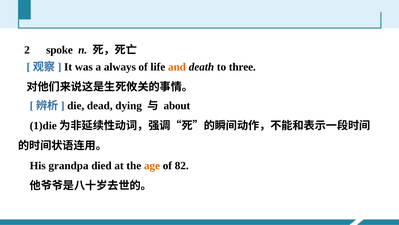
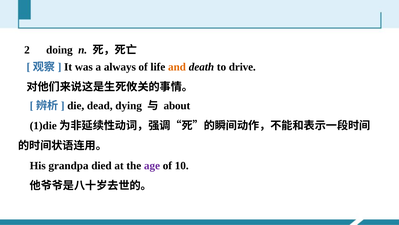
spoke: spoke -> doing (59, 50)
three: three -> drive (242, 67)
age colour: orange -> purple (152, 165)
82: 82 -> 10 (182, 165)
